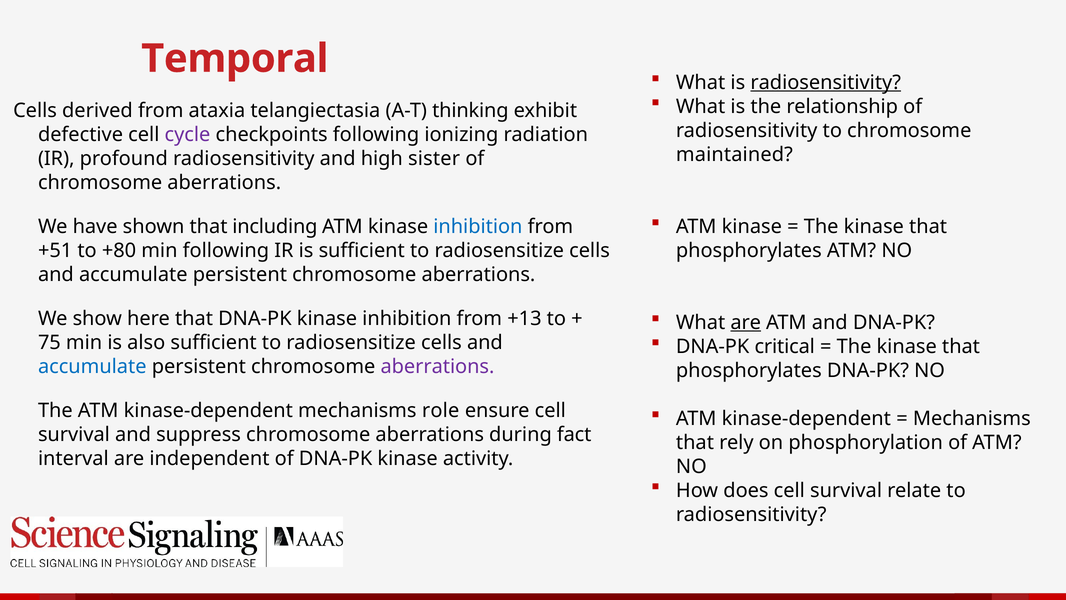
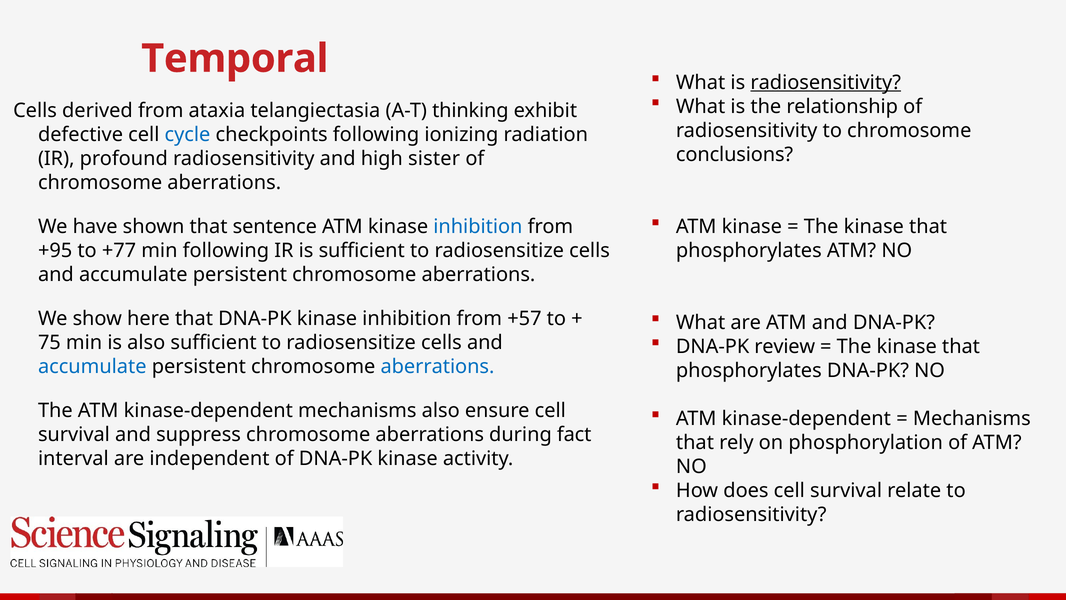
cycle colour: purple -> blue (187, 134)
maintained: maintained -> conclusions (735, 154)
including: including -> sentence (275, 226)
+51: +51 -> +95 (55, 250)
+80: +80 -> +77 (119, 250)
are underline: present -> none (746, 322)
+13: +13 -> +57 (524, 318)
critical: critical -> review (785, 346)
aberrations colour: purple -> blue (437, 366)
mechanisms role: role -> also (441, 410)
